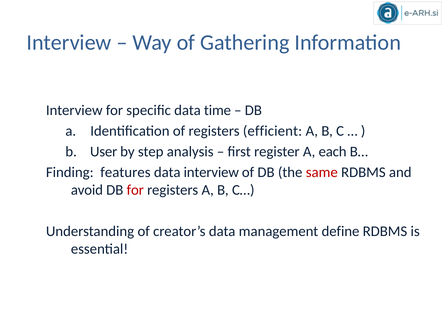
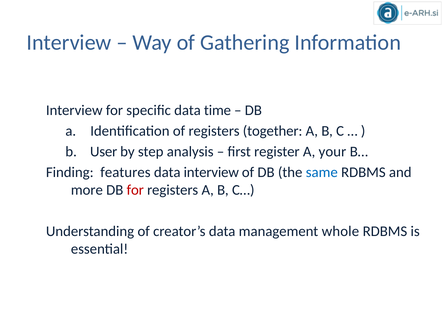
efficient: efficient -> together (273, 131)
each: each -> your (332, 152)
same colour: red -> blue (322, 172)
avoid: avoid -> more (87, 190)
define: define -> whole (340, 231)
